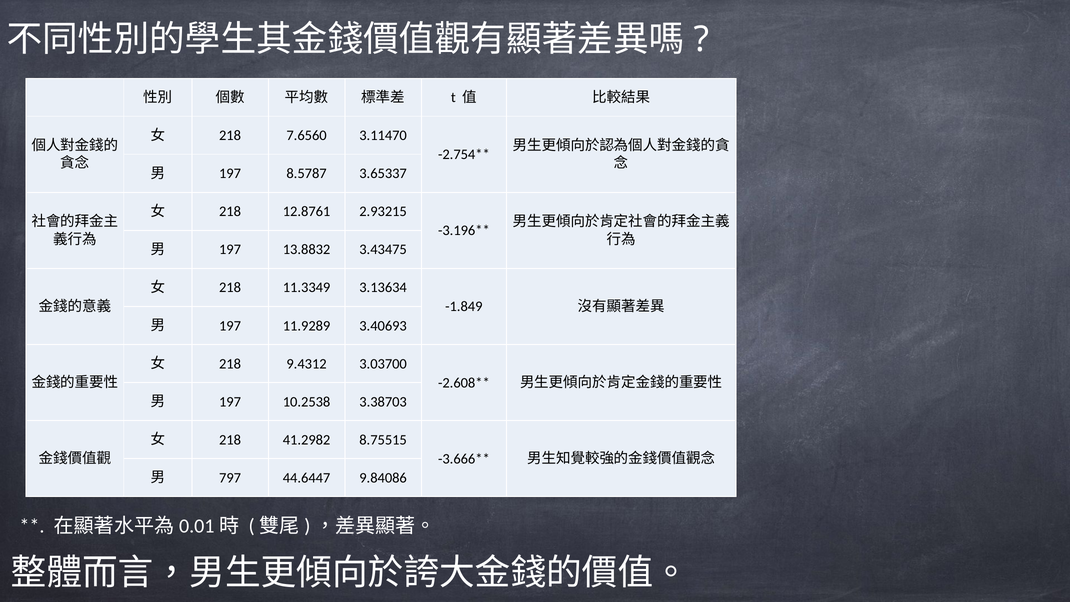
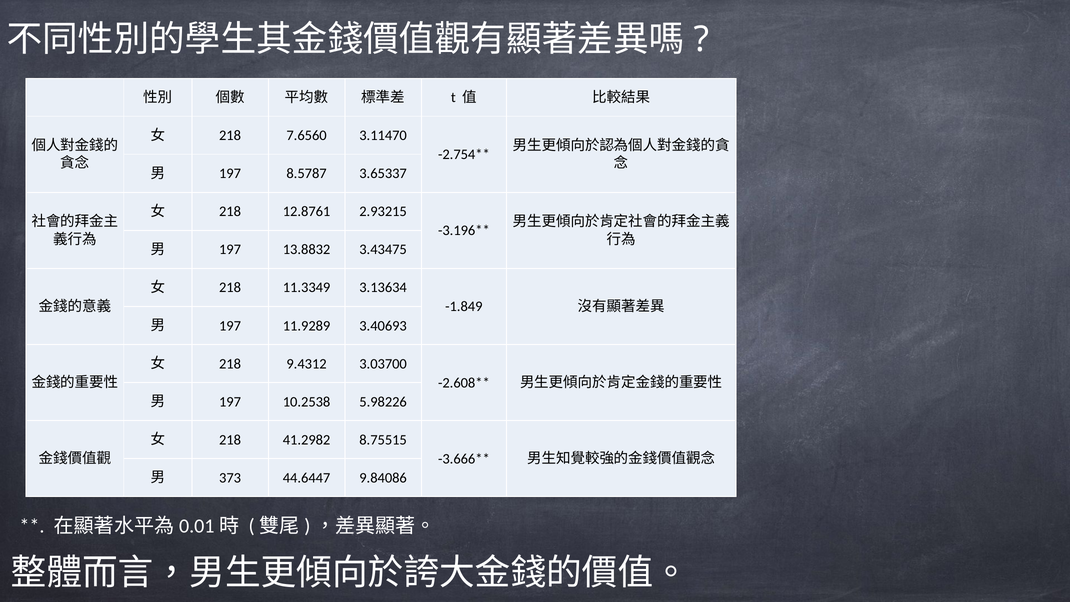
3.38703: 3.38703 -> 5.98226 (383, 402)
797: 797 -> 373 (230, 478)
